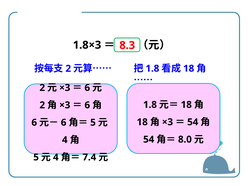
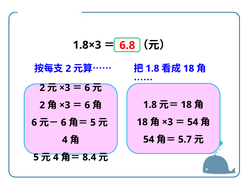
8.3: 8.3 -> 6.8 (127, 45)
8.0: 8.0 -> 5.7 (185, 139)
7.4: 7.4 -> 8.4 (89, 157)
